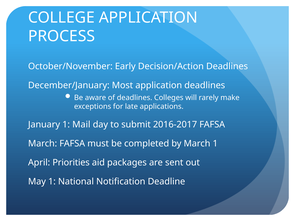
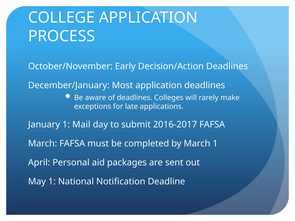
Priorities: Priorities -> Personal (71, 163)
